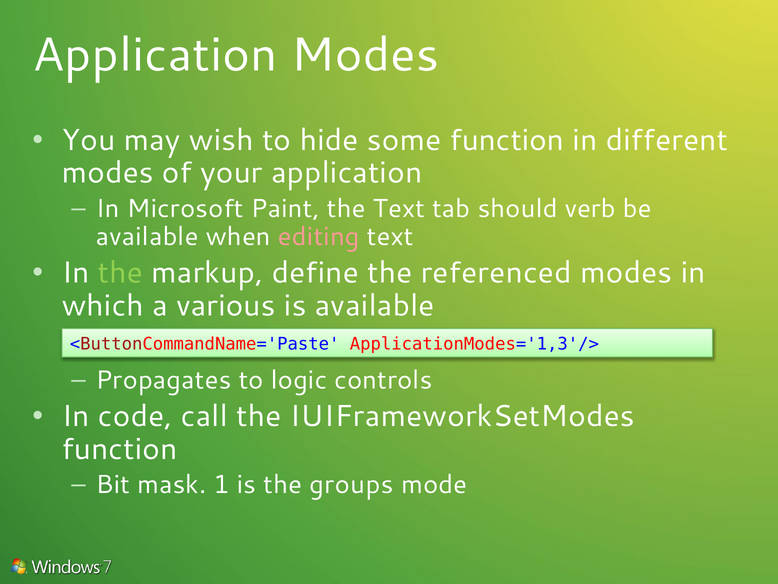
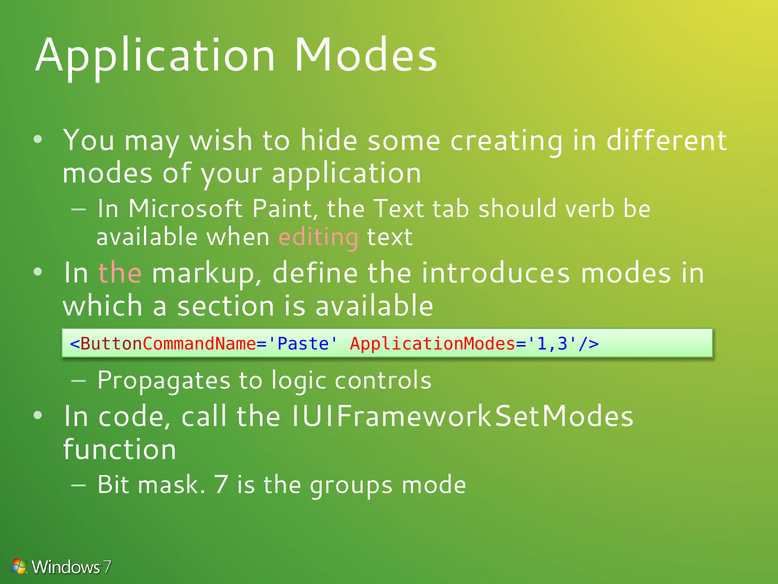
some function: function -> creating (507, 140)
the colour: light green -> pink (121, 273)
referenced: referenced -> introduces (496, 273)
various: various -> section (226, 305)
1: 1 -> 7 (222, 484)
